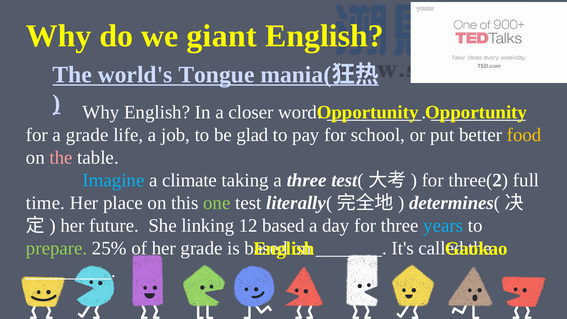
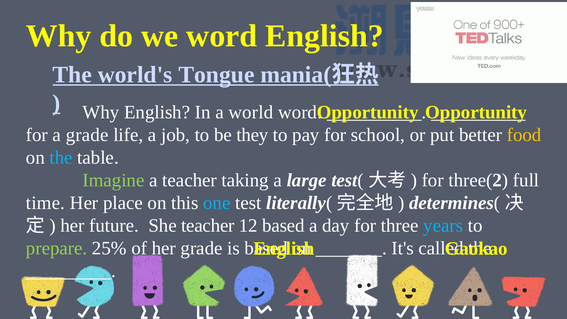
we giant: giant -> word (222, 36)
closer: closer -> world (251, 112)
glad: glad -> they (252, 135)
the colour: pink -> light blue (61, 158)
Imagine colour: light blue -> light green (114, 180)
a climate: climate -> teacher (190, 180)
a three: three -> large (307, 180)
one colour: light green -> light blue (217, 203)
She linking: linking -> teacher (208, 226)
